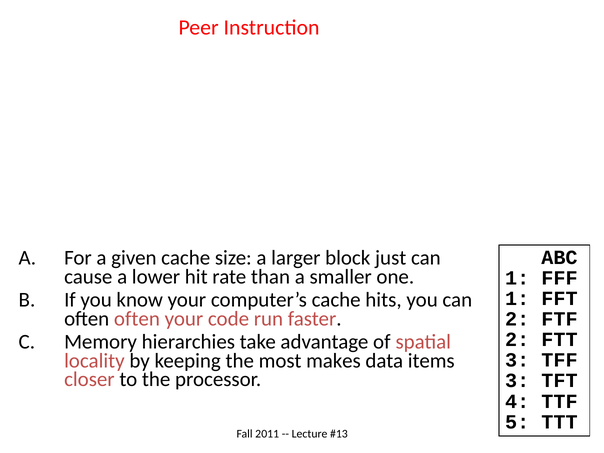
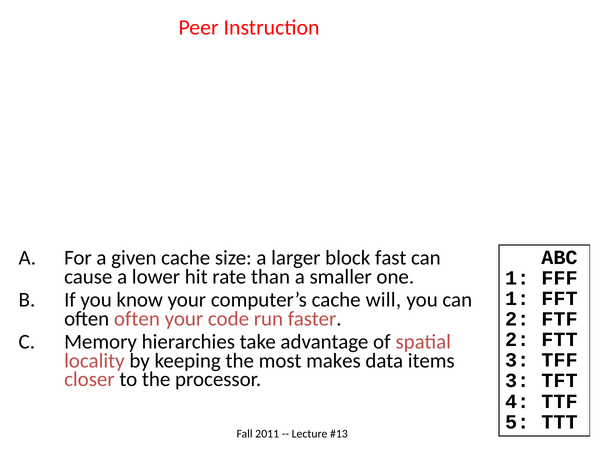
just: just -> fast (391, 258)
hits: hits -> will (383, 300)
